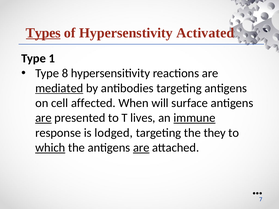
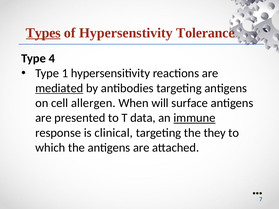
Activated: Activated -> Tolerance (205, 33)
1: 1 -> 4 (52, 59)
8: 8 -> 1 (65, 73)
affected: affected -> allergen (93, 103)
are underline: present -> none (43, 118)
lives: lives -> data (143, 118)
lodged: lodged -> clinical (114, 133)
which underline: present -> none (50, 148)
are underline: present -> none (141, 148)
